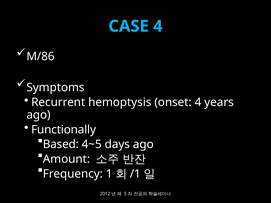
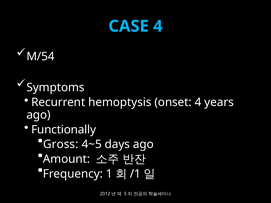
M/86: M/86 -> M/54 (41, 57)
Based: Based -> Gross (61, 144)
